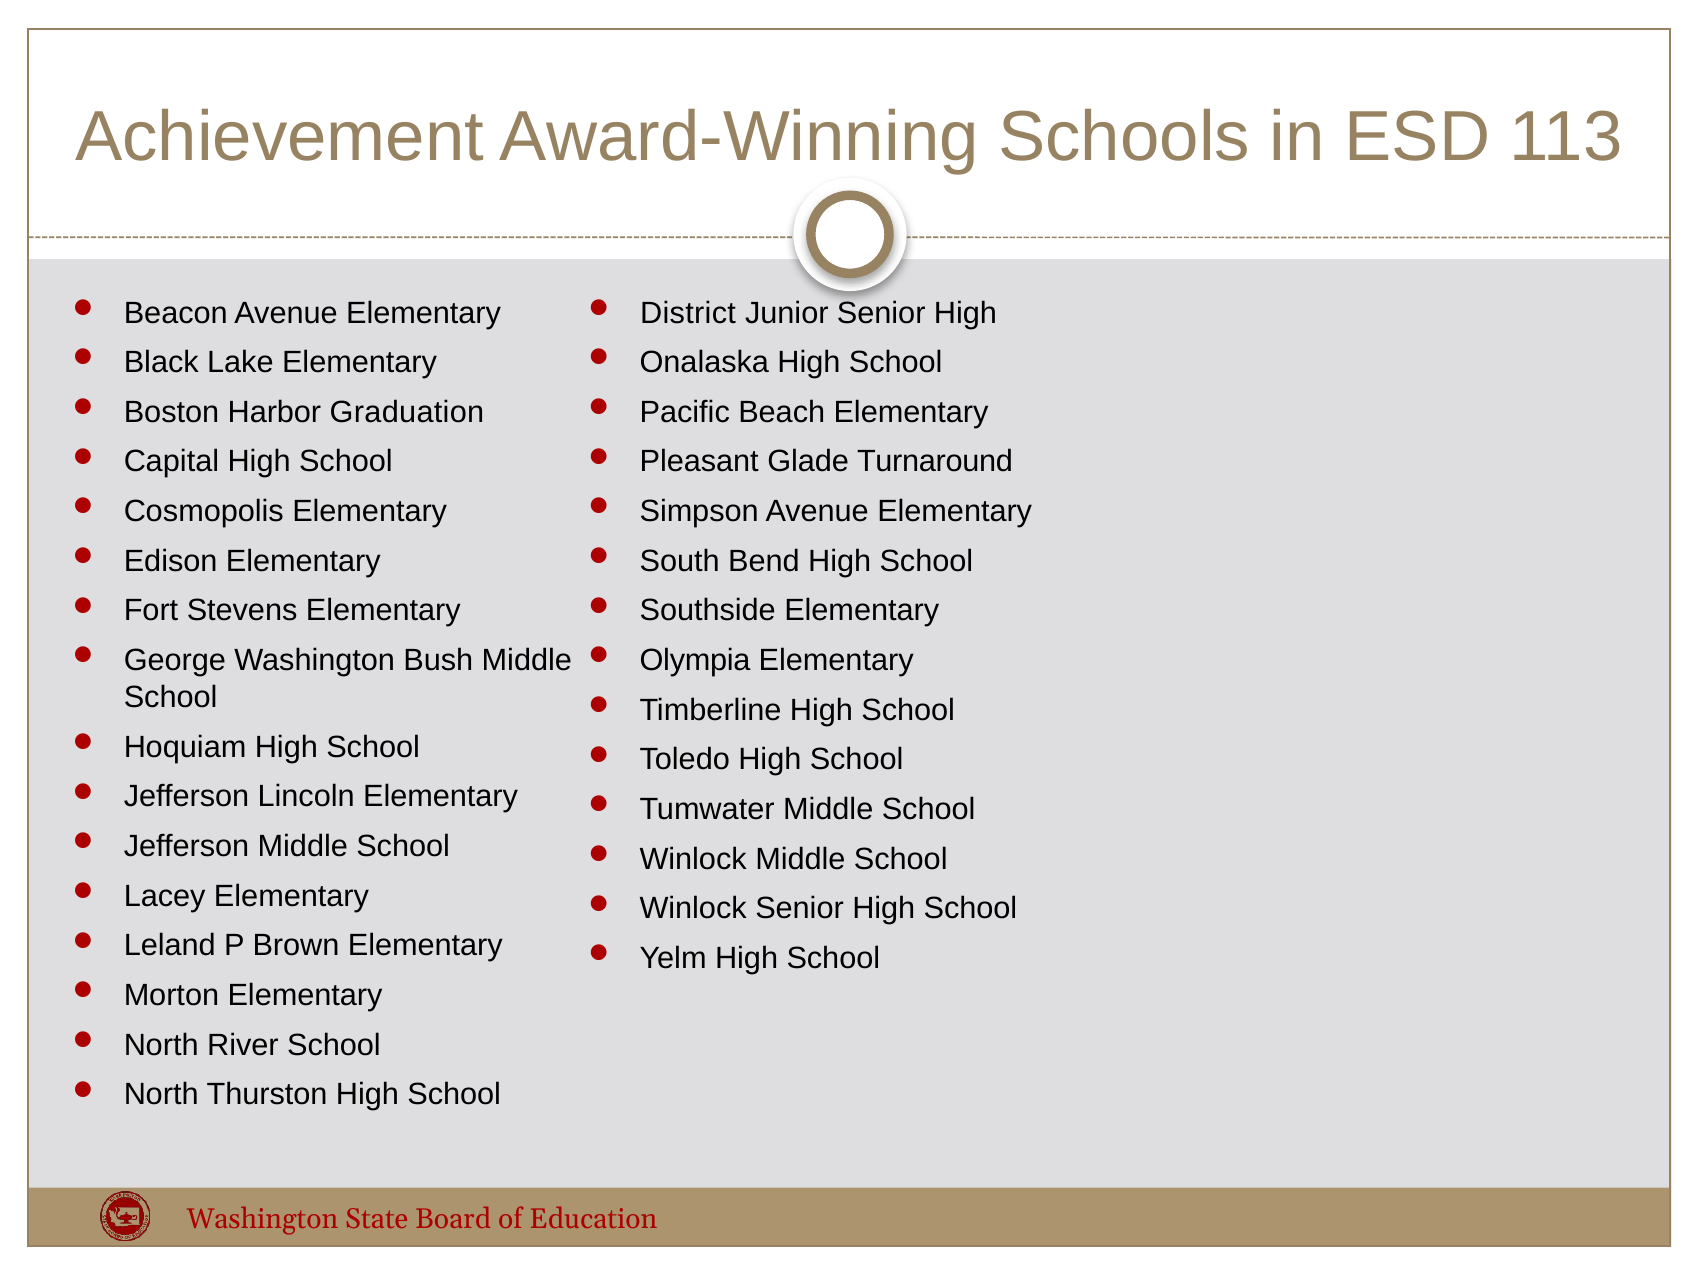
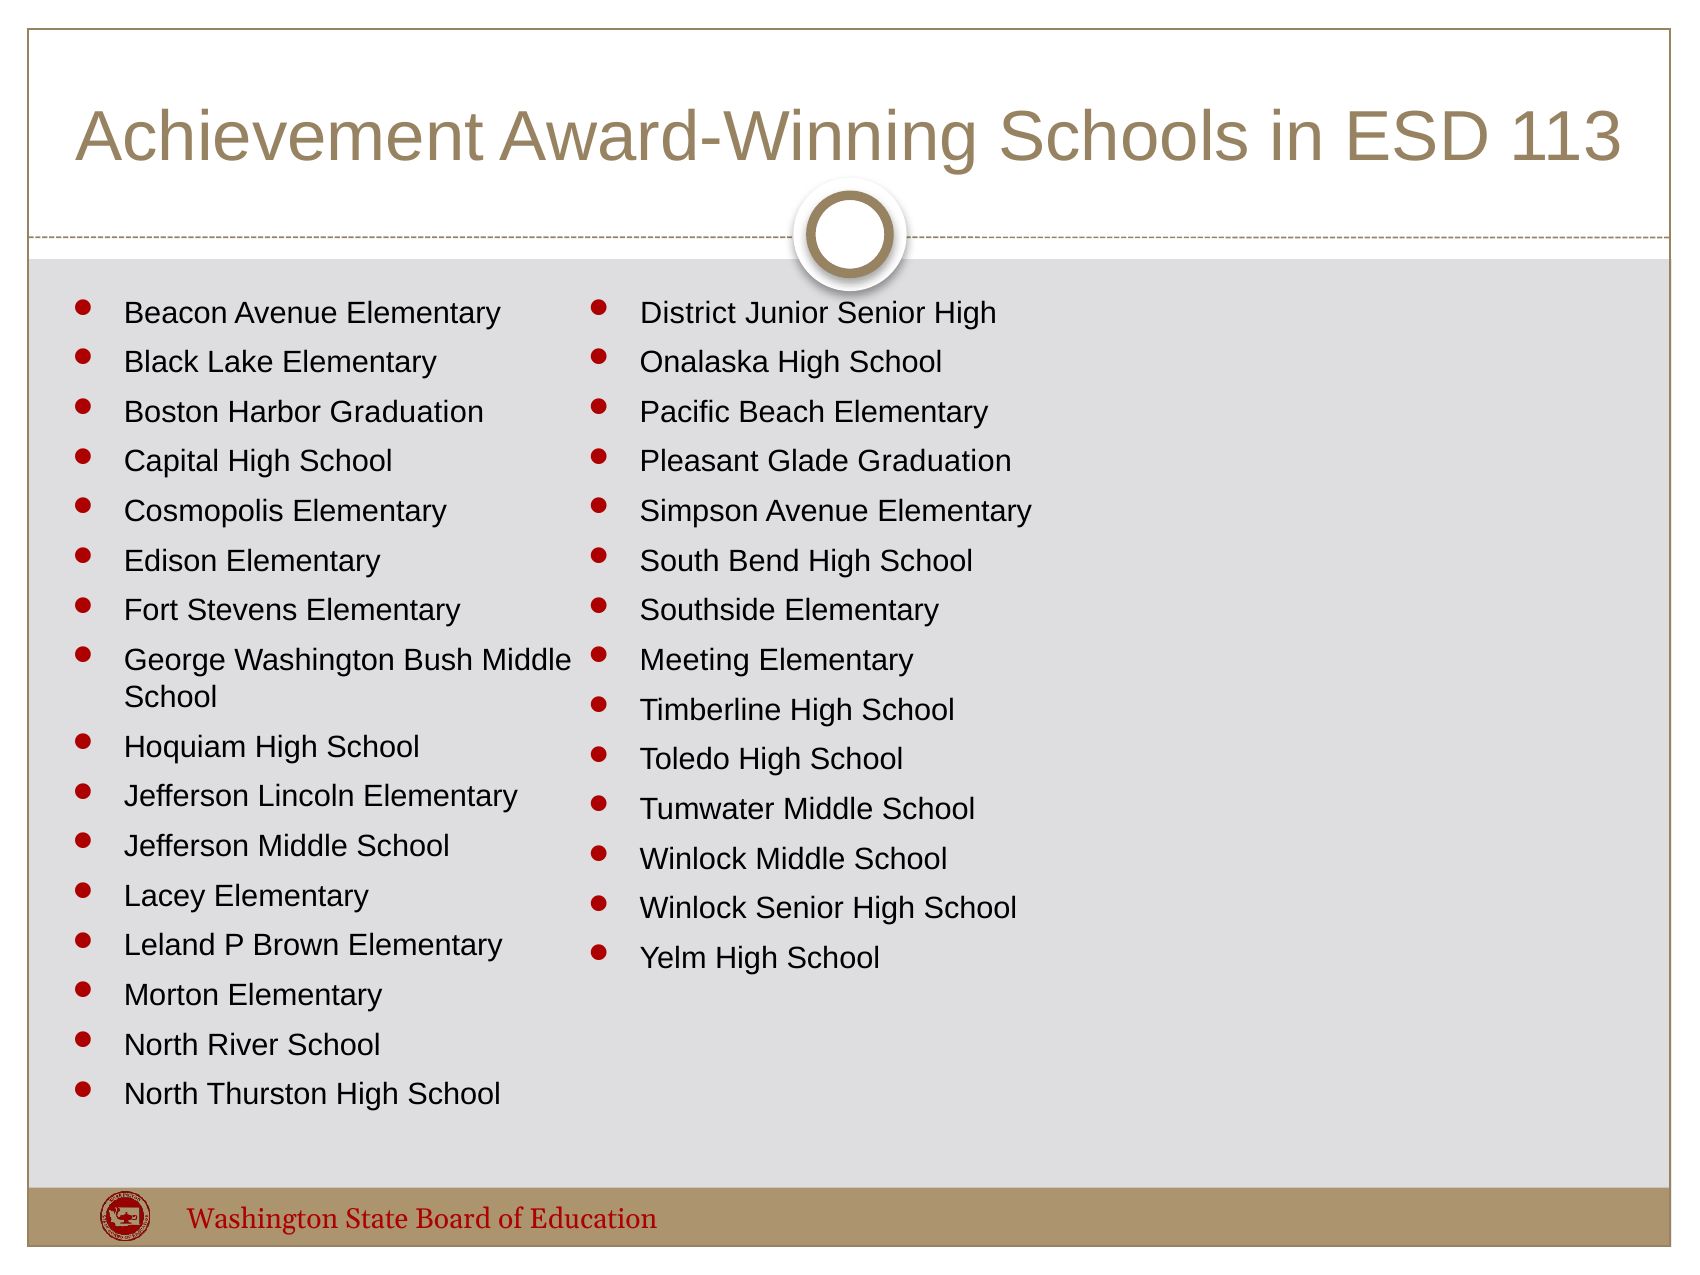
Glade Turnaround: Turnaround -> Graduation (935, 462)
Olympia: Olympia -> Meeting (695, 660)
